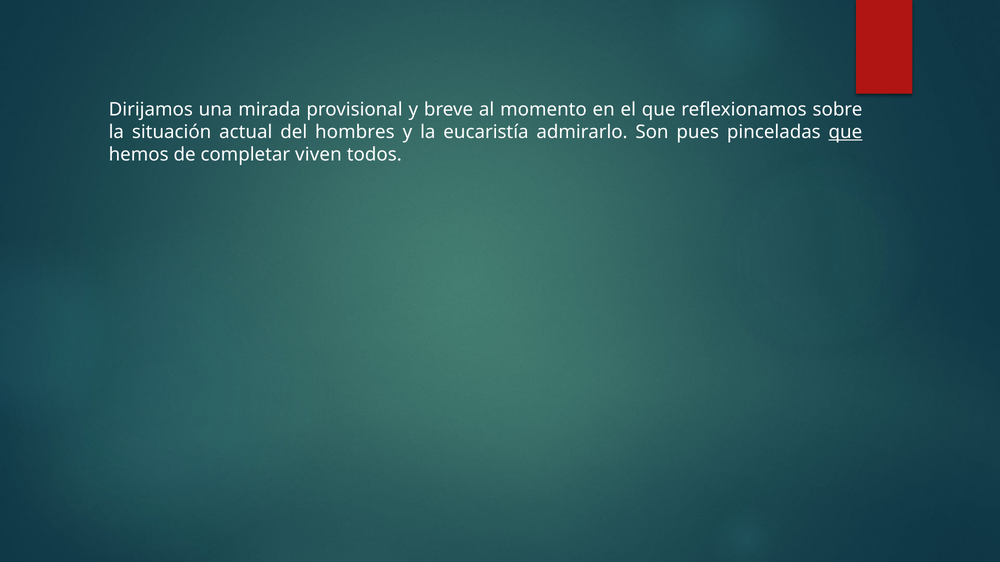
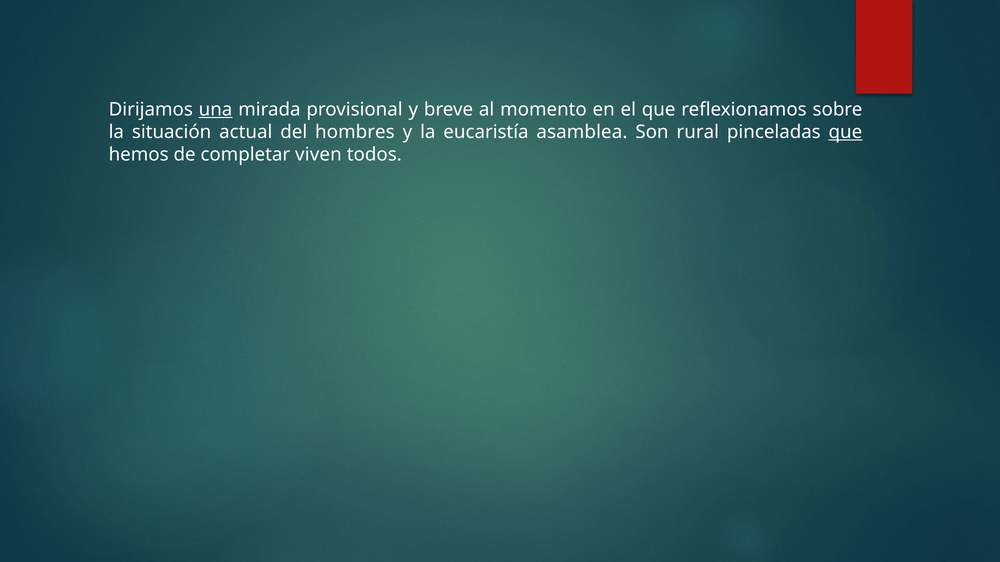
una underline: none -> present (216, 110)
admirarlo: admirarlo -> asamblea (582, 132)
pues: pues -> rural (698, 132)
